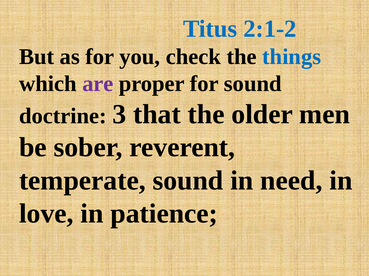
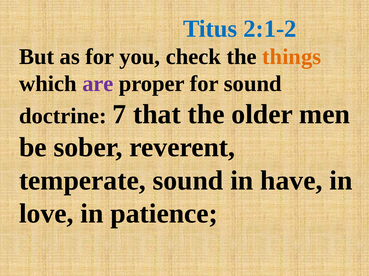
things colour: blue -> orange (292, 57)
3: 3 -> 7 (119, 114)
need: need -> have (291, 181)
